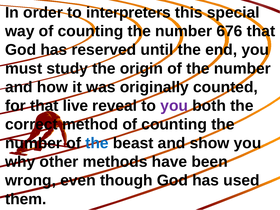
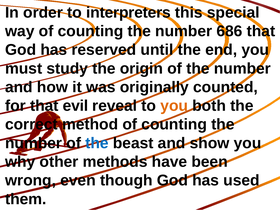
676: 676 -> 686 (229, 31)
live: live -> evil (75, 106)
you colour: purple -> orange (174, 106)
